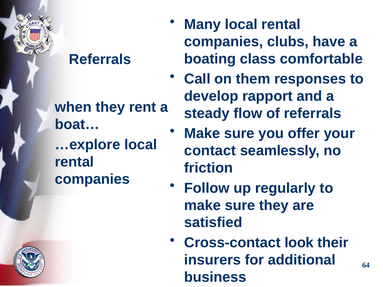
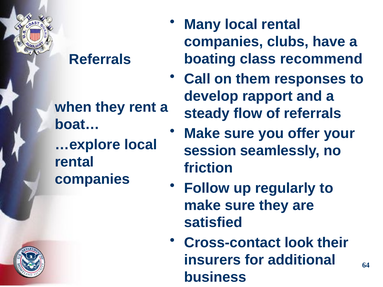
comfortable: comfortable -> recommend (321, 59)
contact: contact -> session (210, 151)
